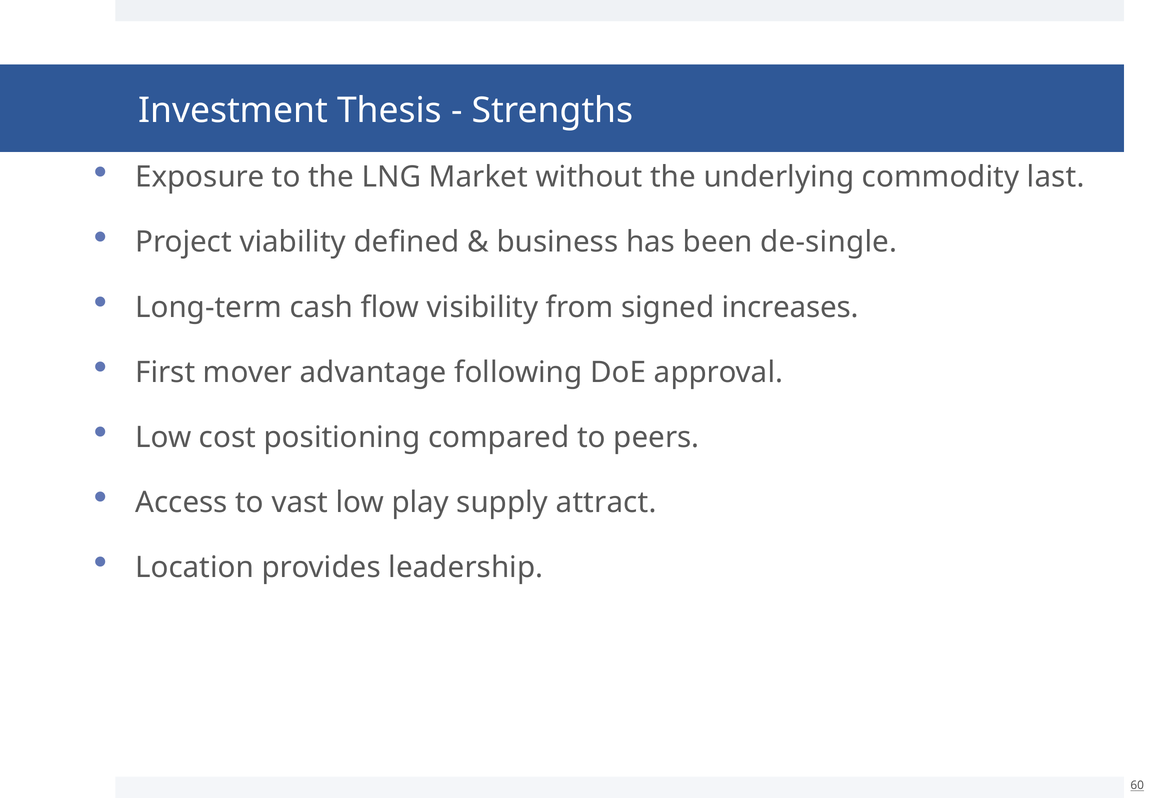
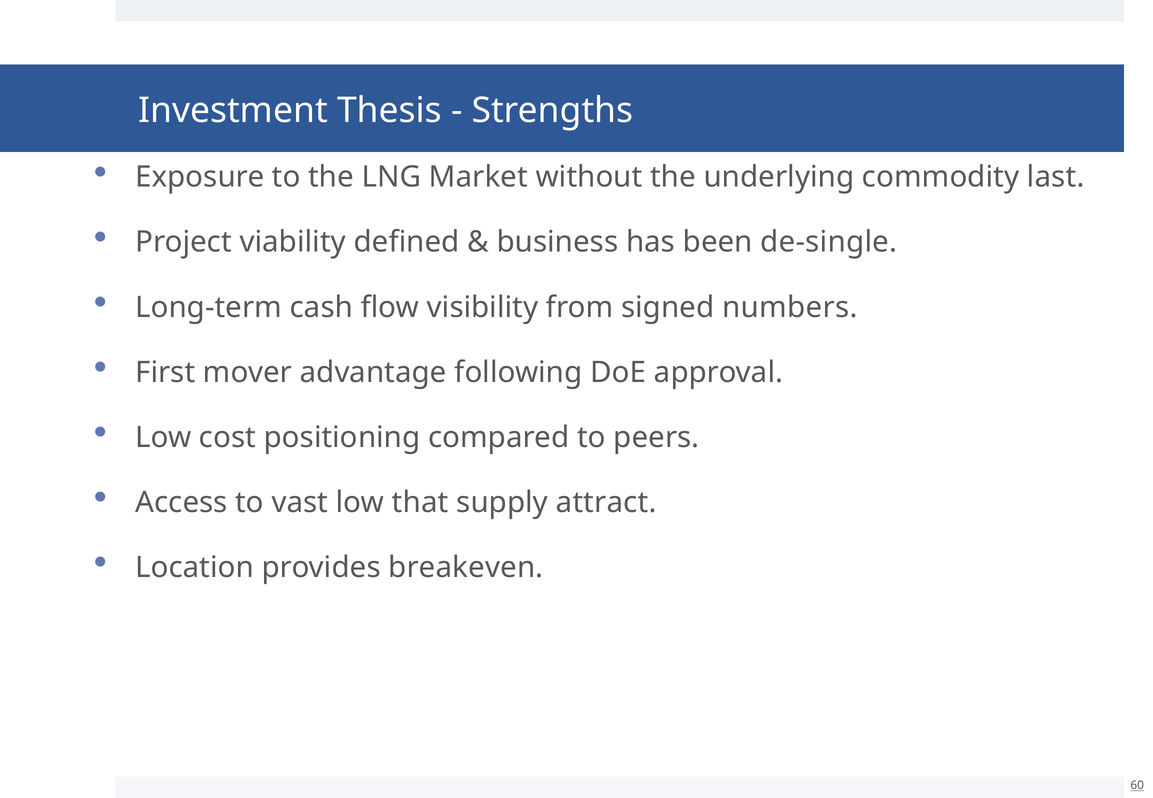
increases: increases -> numbers (790, 307)
play: play -> that (420, 503)
leadership: leadership -> breakeven (466, 568)
